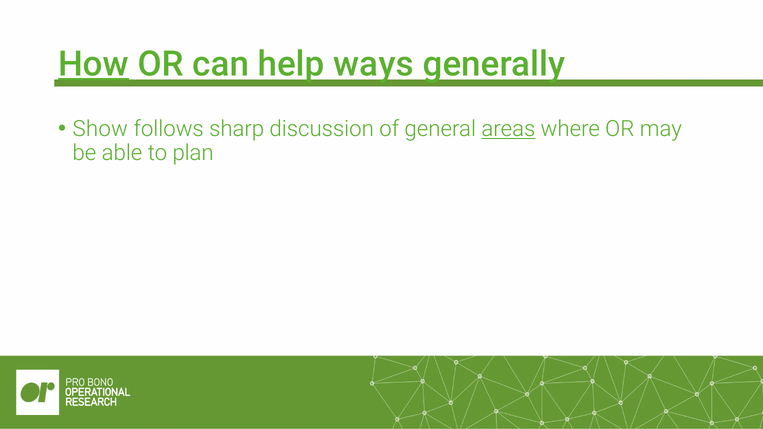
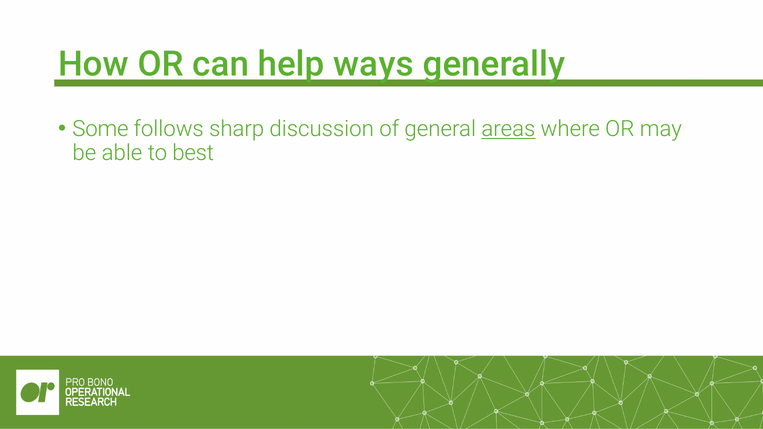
How underline: present -> none (94, 64)
Show: Show -> Some (100, 129)
plan: plan -> best (193, 153)
